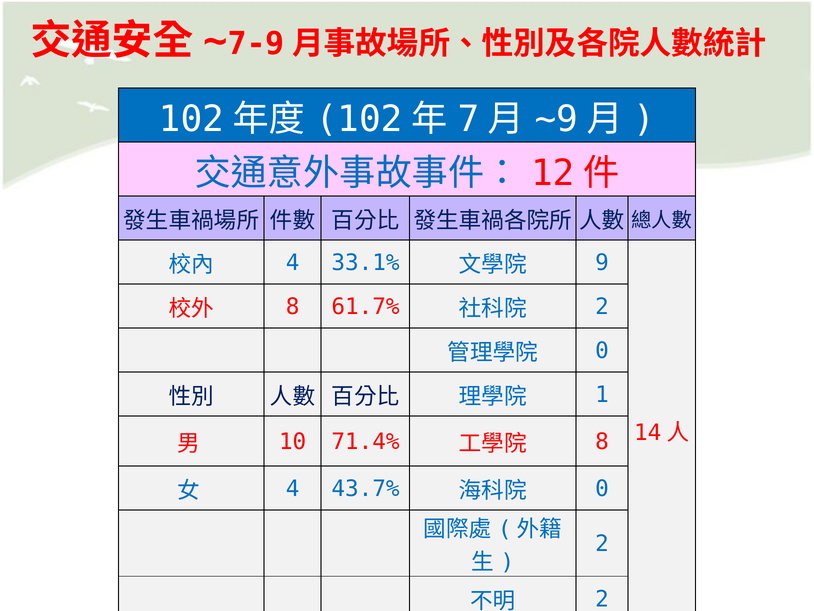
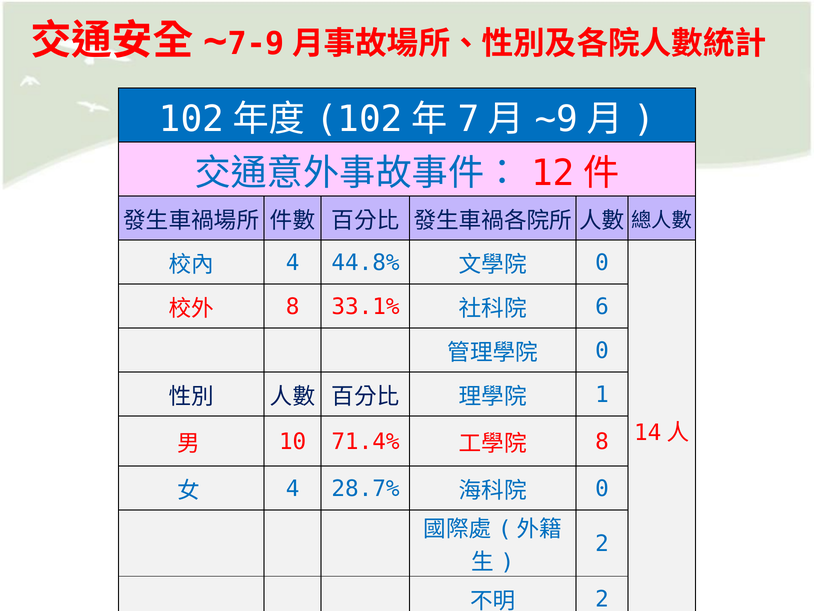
33.1%: 33.1% -> 44.8% (365, 262)
9: 9 -> 0 (602, 262)
61.7%: 61.7% -> 33.1% (365, 306)
2: 2 -> 6 (602, 306)
43.7%: 43.7% -> 28.7% (365, 488)
